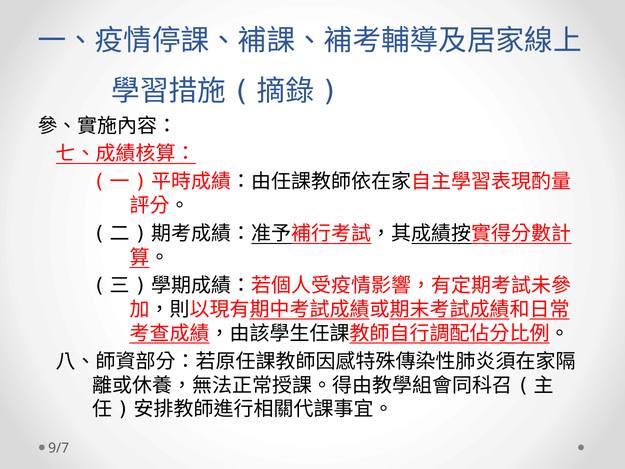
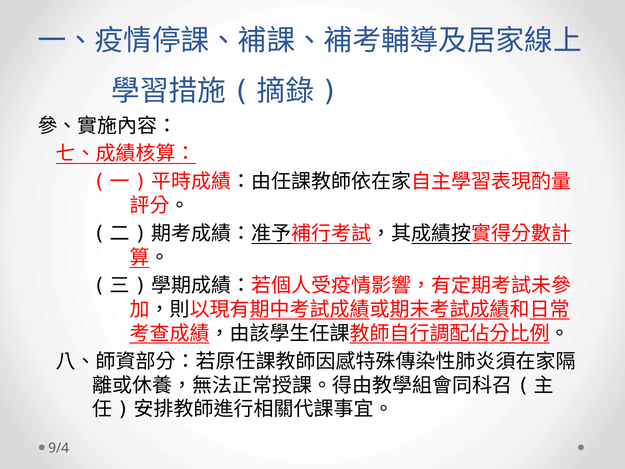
9/7: 9/7 -> 9/4 (59, 448)
